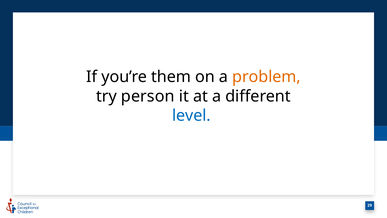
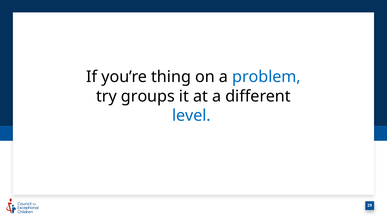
them: them -> thing (171, 77)
problem colour: orange -> blue (266, 77)
person: person -> groups (148, 96)
